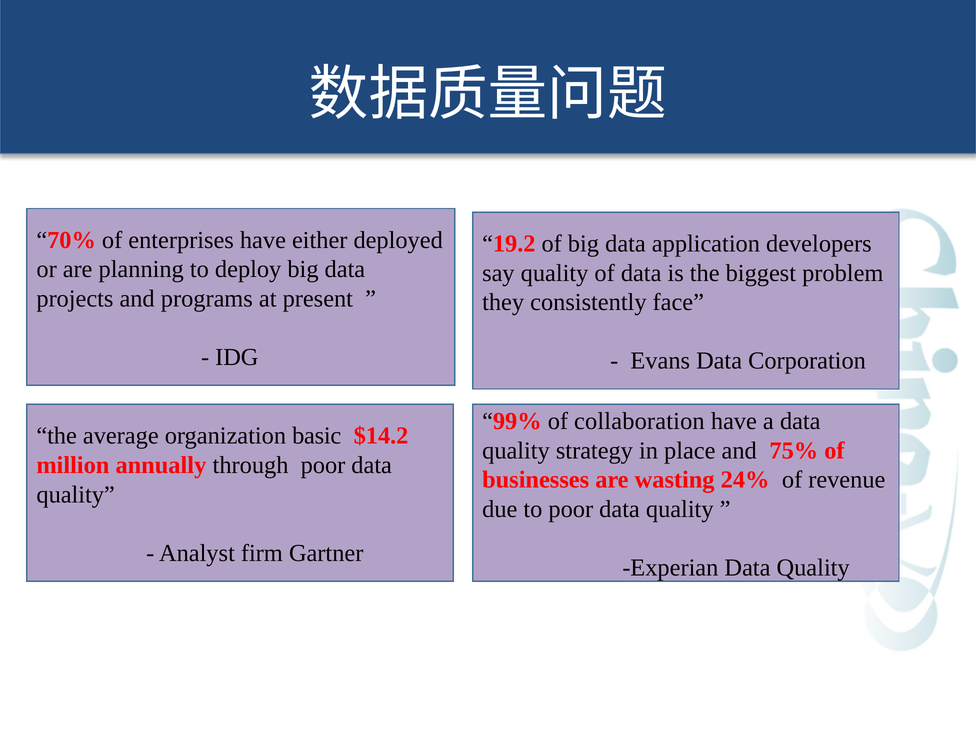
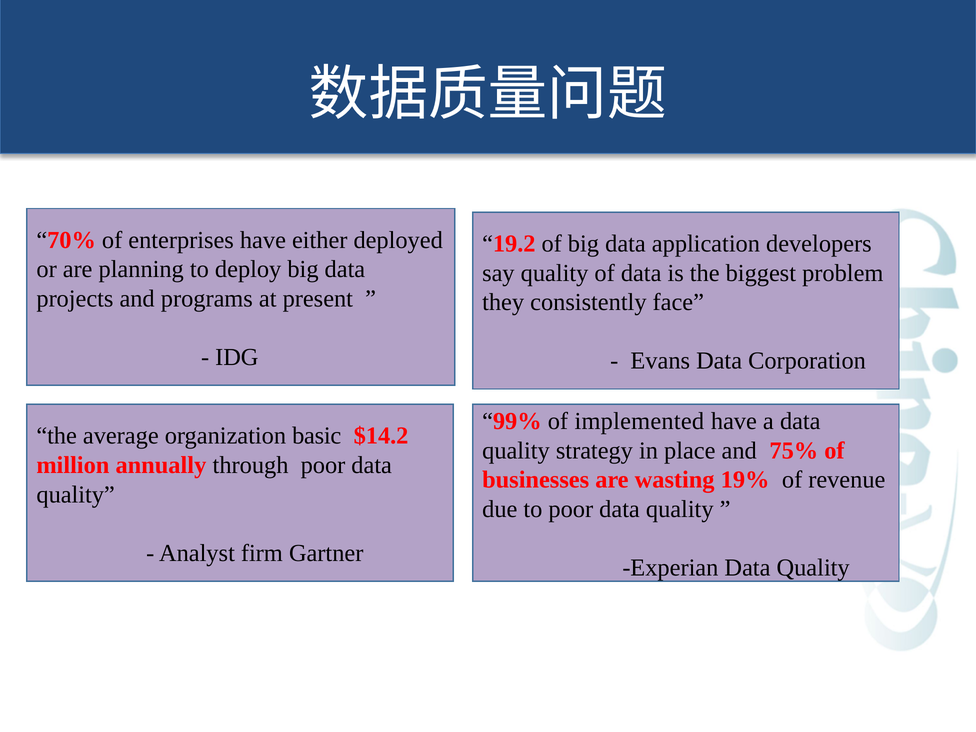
collaboration: collaboration -> implemented (639, 421)
24%: 24% -> 19% (745, 480)
